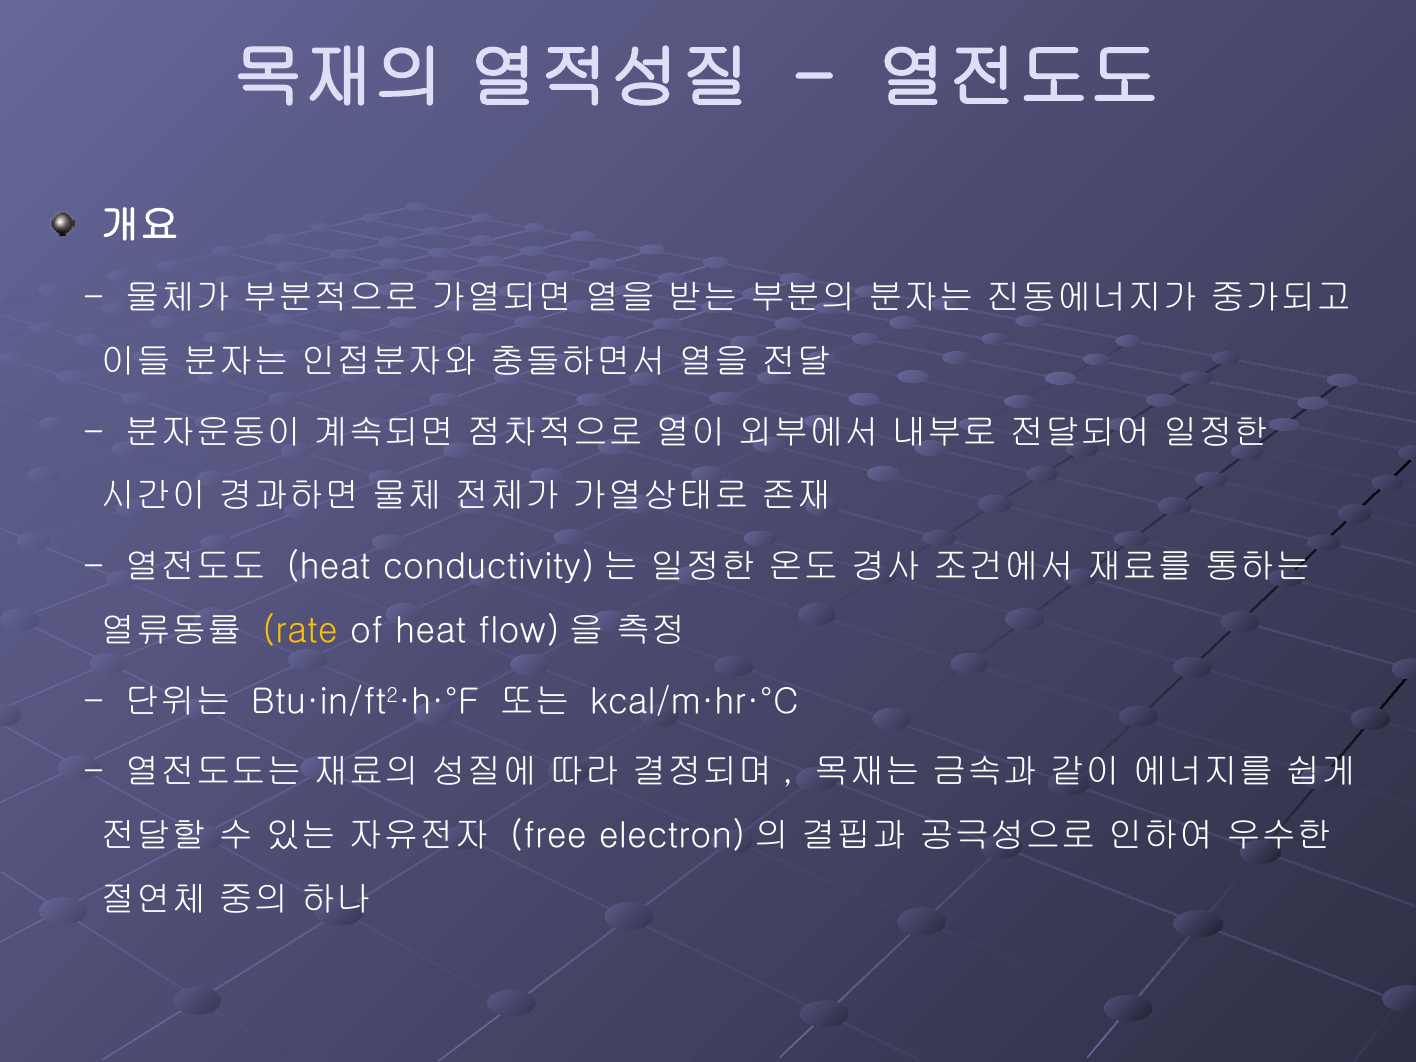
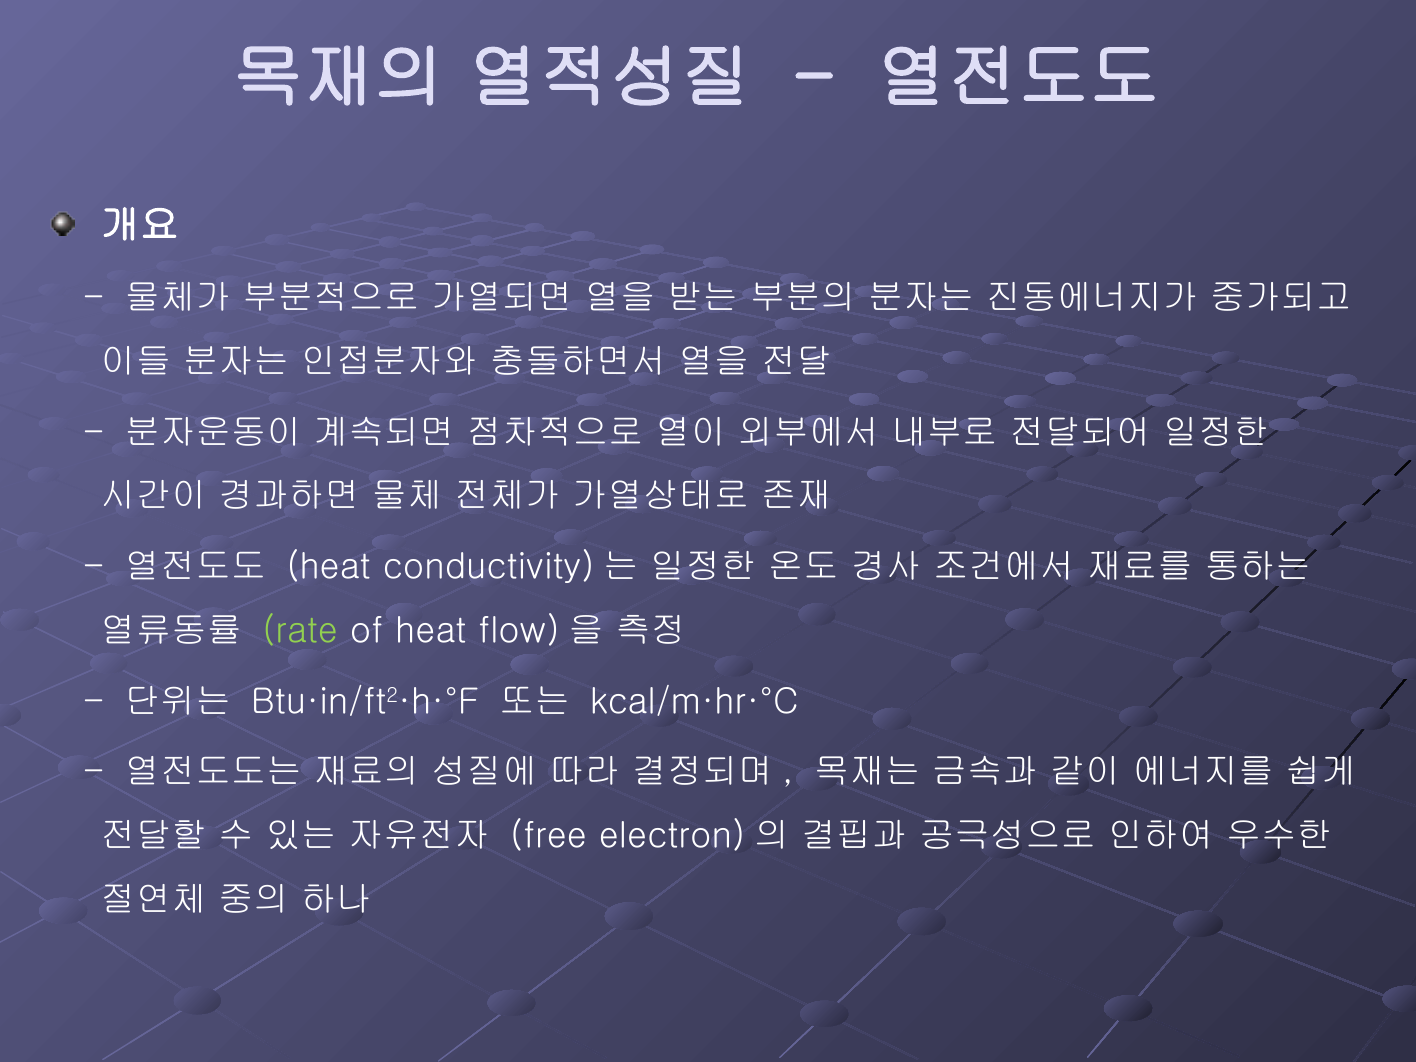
rate colour: yellow -> light green (300, 631)
